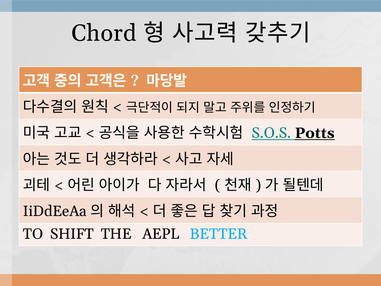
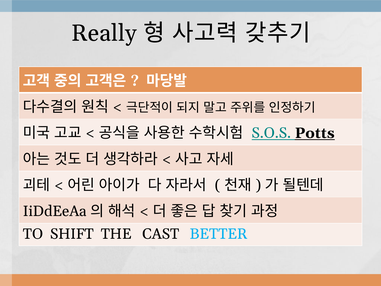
Chord: Chord -> Really (104, 33)
AEPL: AEPL -> CAST (161, 234)
